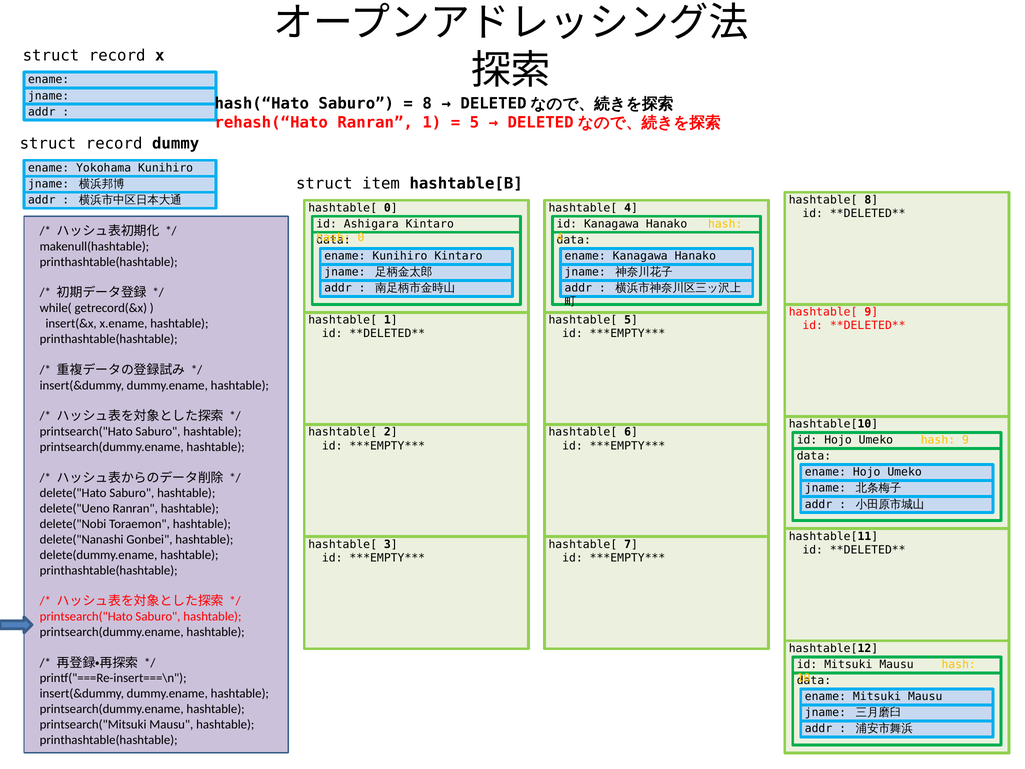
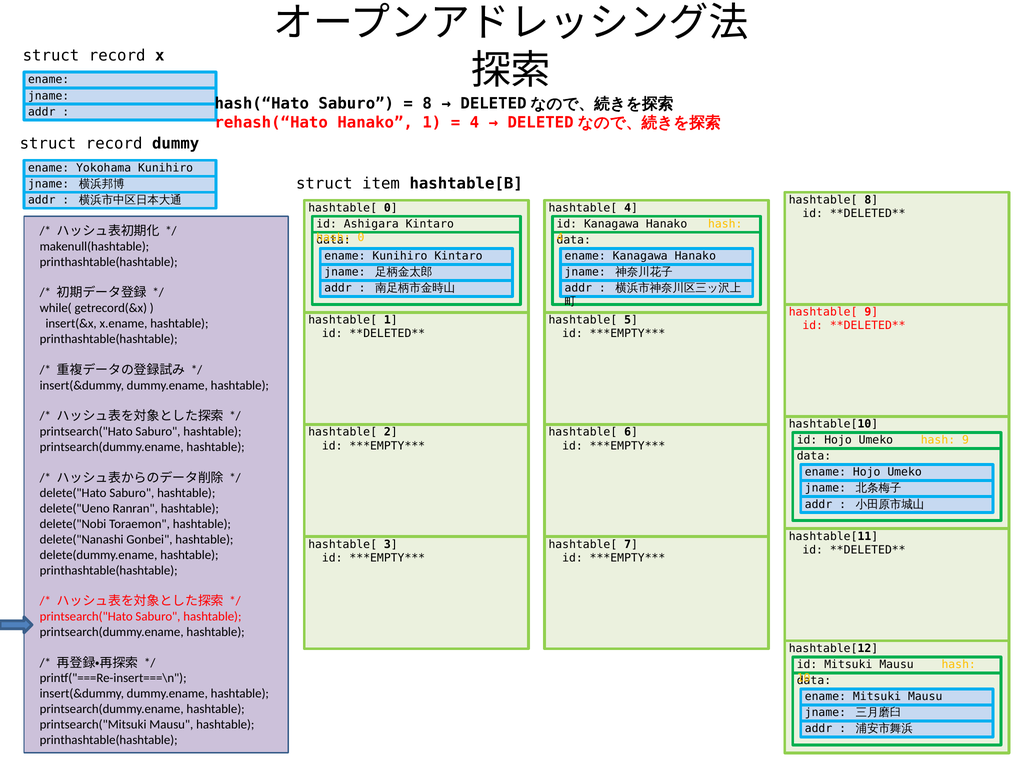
rehash(“Hato Ranran: Ranran -> Hanako (375, 122)
5: 5 -> 4 (474, 122)
